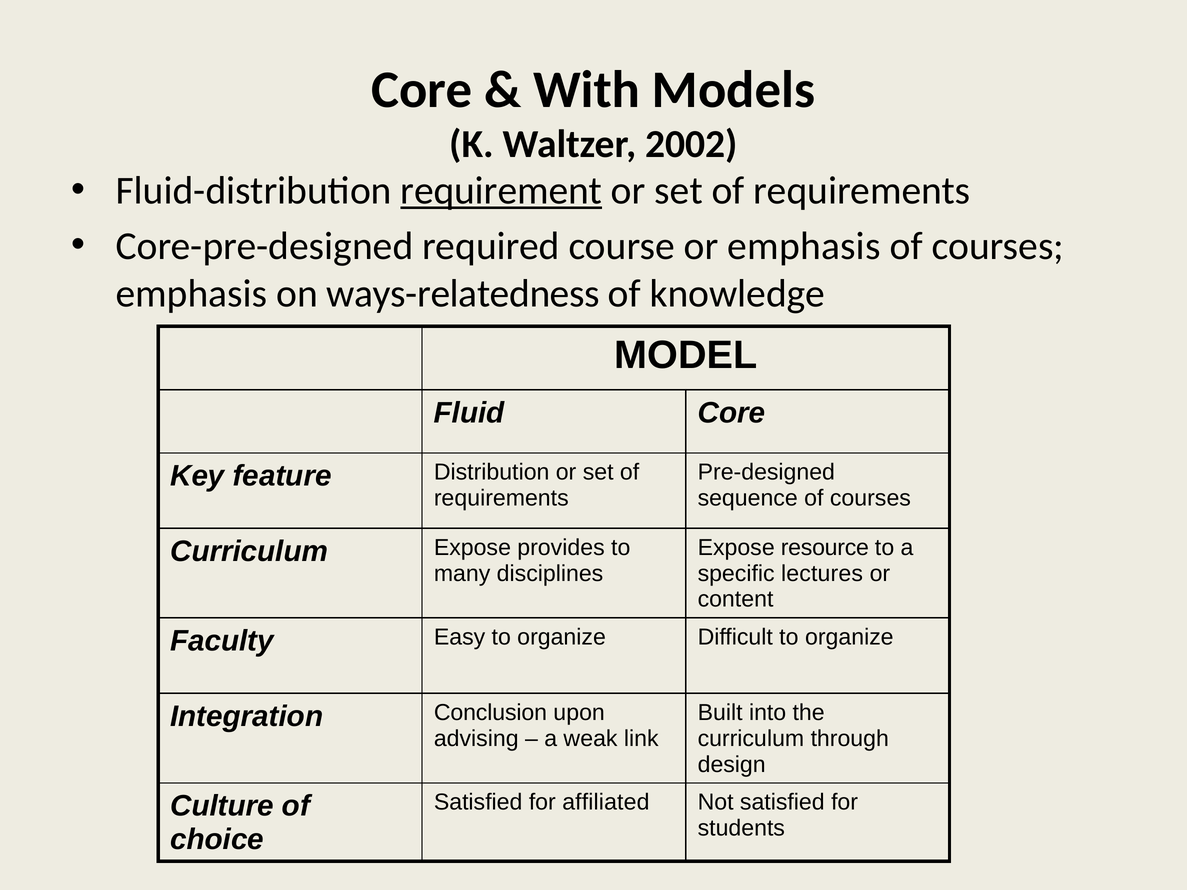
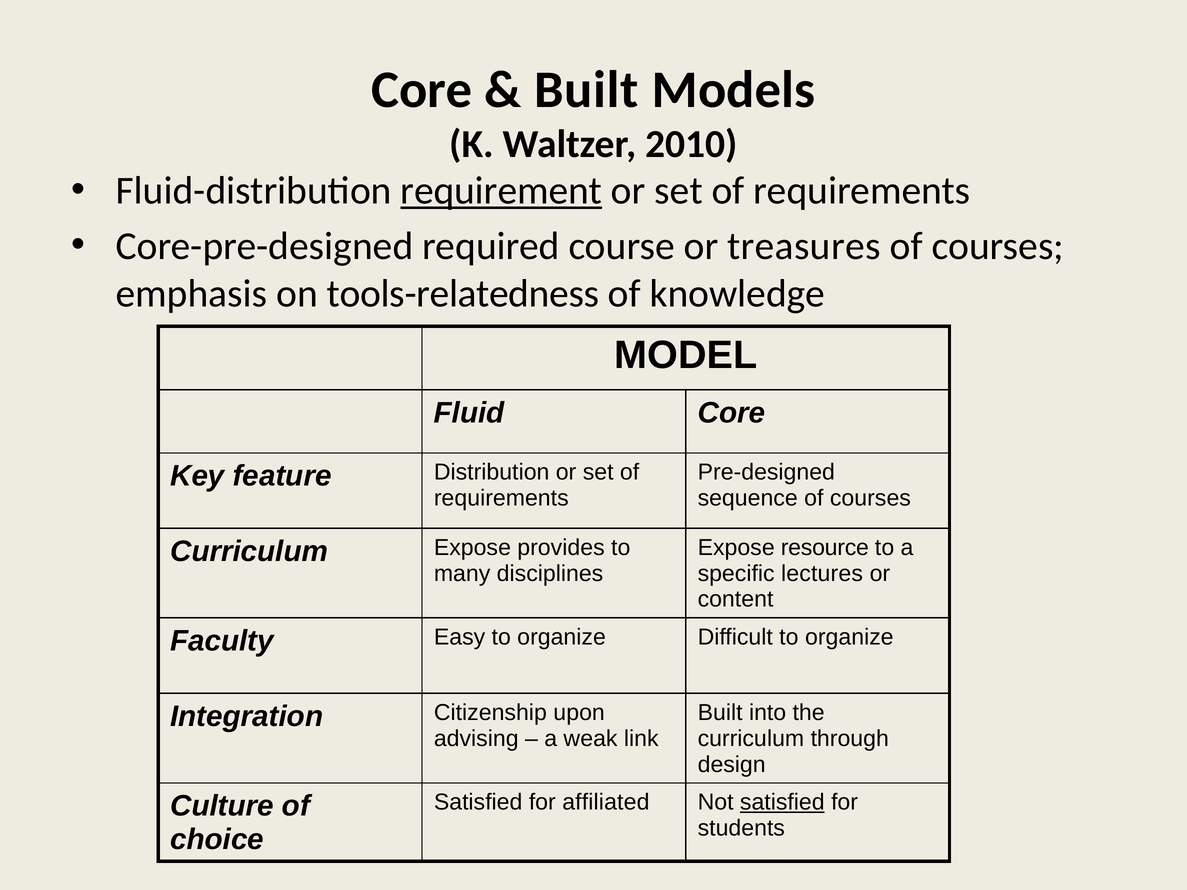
With: With -> Built (586, 90)
2002: 2002 -> 2010 (691, 144)
or emphasis: emphasis -> treasures (804, 246)
ways-relatedness: ways-relatedness -> tools-relatedness (463, 294)
Conclusion: Conclusion -> Citizenship (490, 713)
satisfied underline: none -> present (782, 802)
